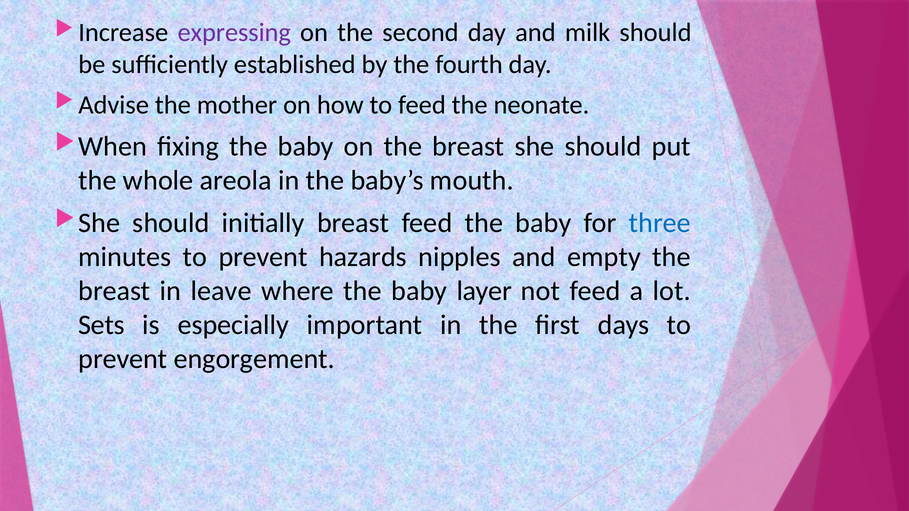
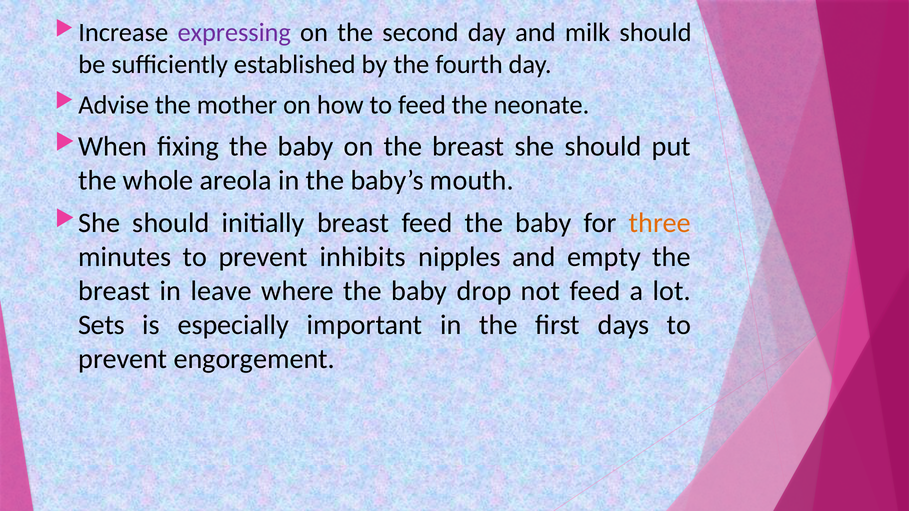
three colour: blue -> orange (660, 223)
hazards: hazards -> inhibits (363, 257)
layer: layer -> drop (484, 291)
